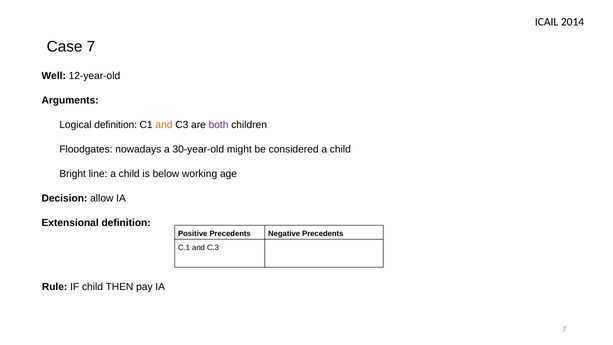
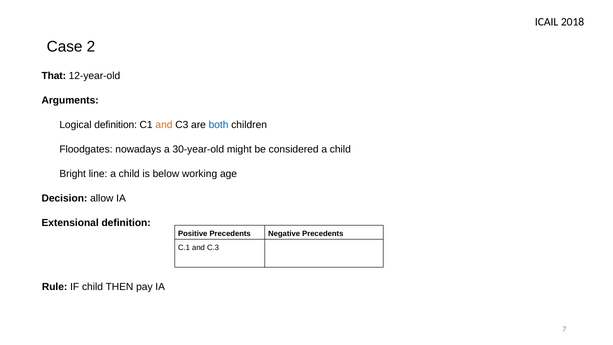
2014: 2014 -> 2018 (573, 22)
Case 7: 7 -> 2 (91, 46)
Well: Well -> That (54, 76)
both colour: purple -> blue (219, 125)
